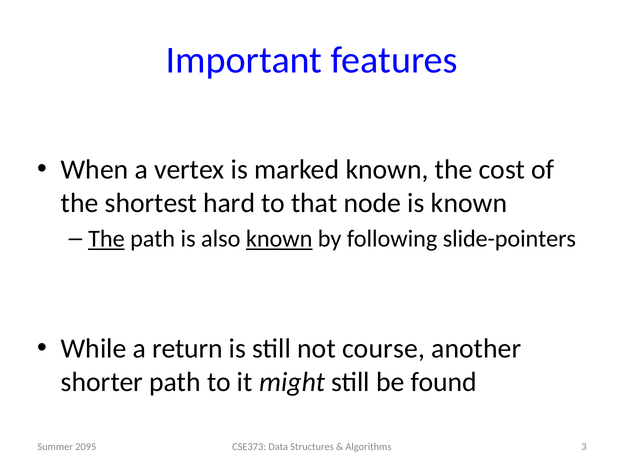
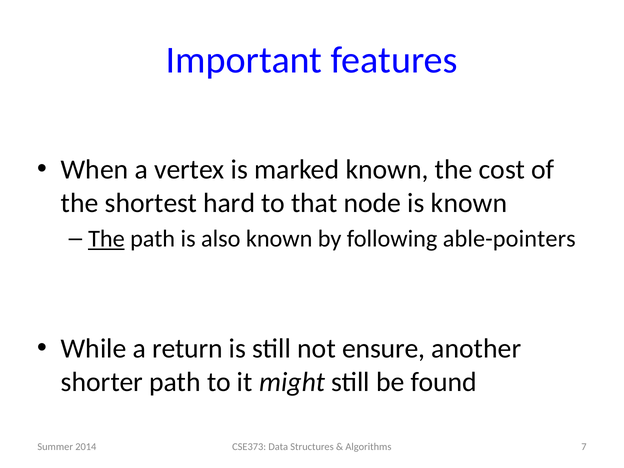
known underline: present -> none (279, 239)
slide-pointers: slide-pointers -> able-pointers (509, 239)
course: course -> ensure (384, 349)
3: 3 -> 7 (584, 447)
2095: 2095 -> 2014 (86, 447)
